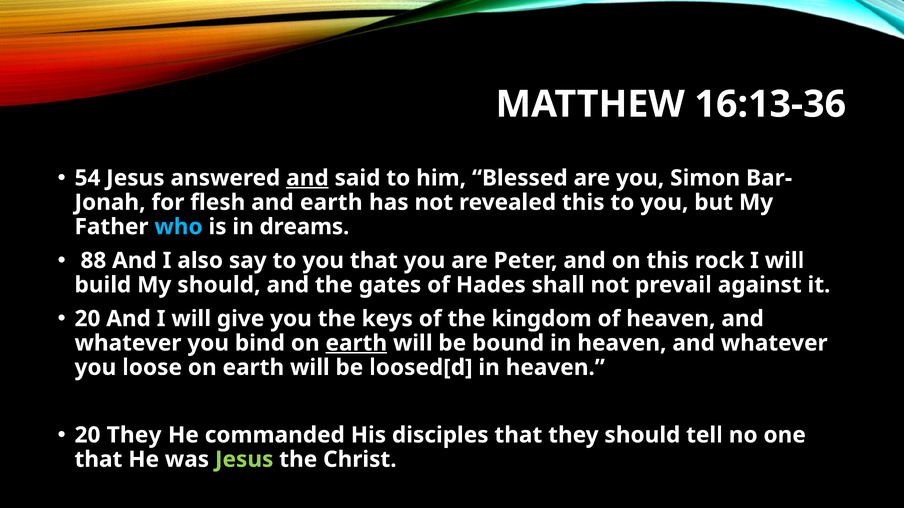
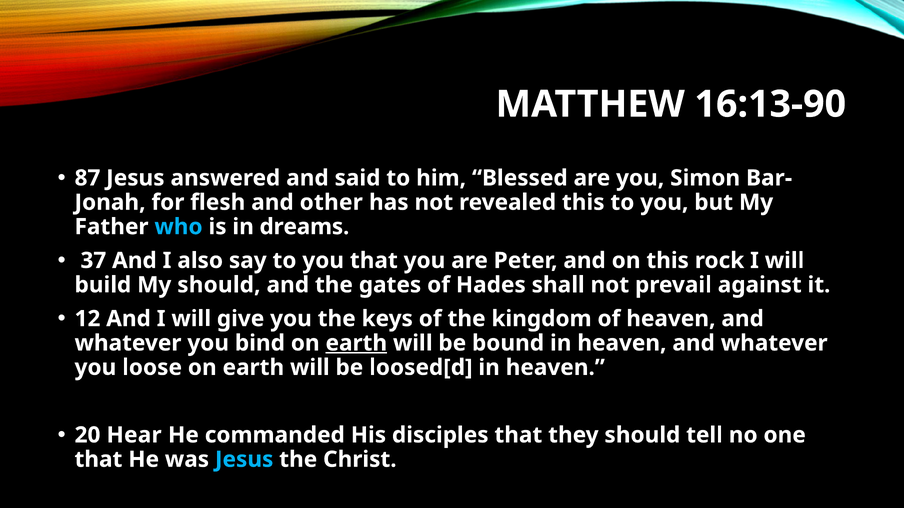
16:13-36: 16:13-36 -> 16:13-90 (770, 104)
54: 54 -> 87 (87, 178)
and underline: present -> none (307, 178)
and earth: earth -> other (331, 203)
88: 88 -> 37 (93, 261)
20: 20 -> 12 (87, 319)
20 They: They -> Hear (134, 435)
Jesus colour: light green -> light blue (244, 460)
